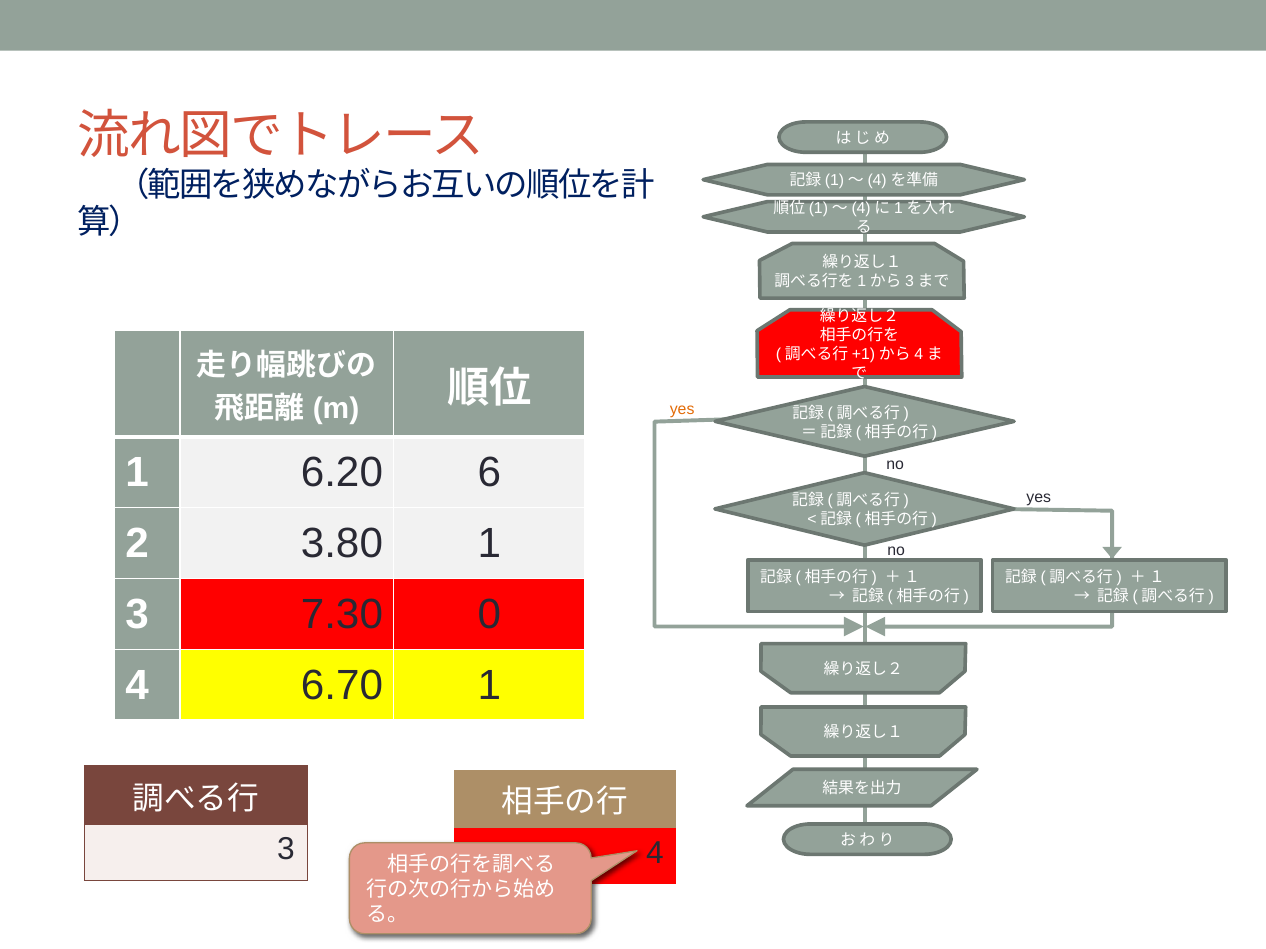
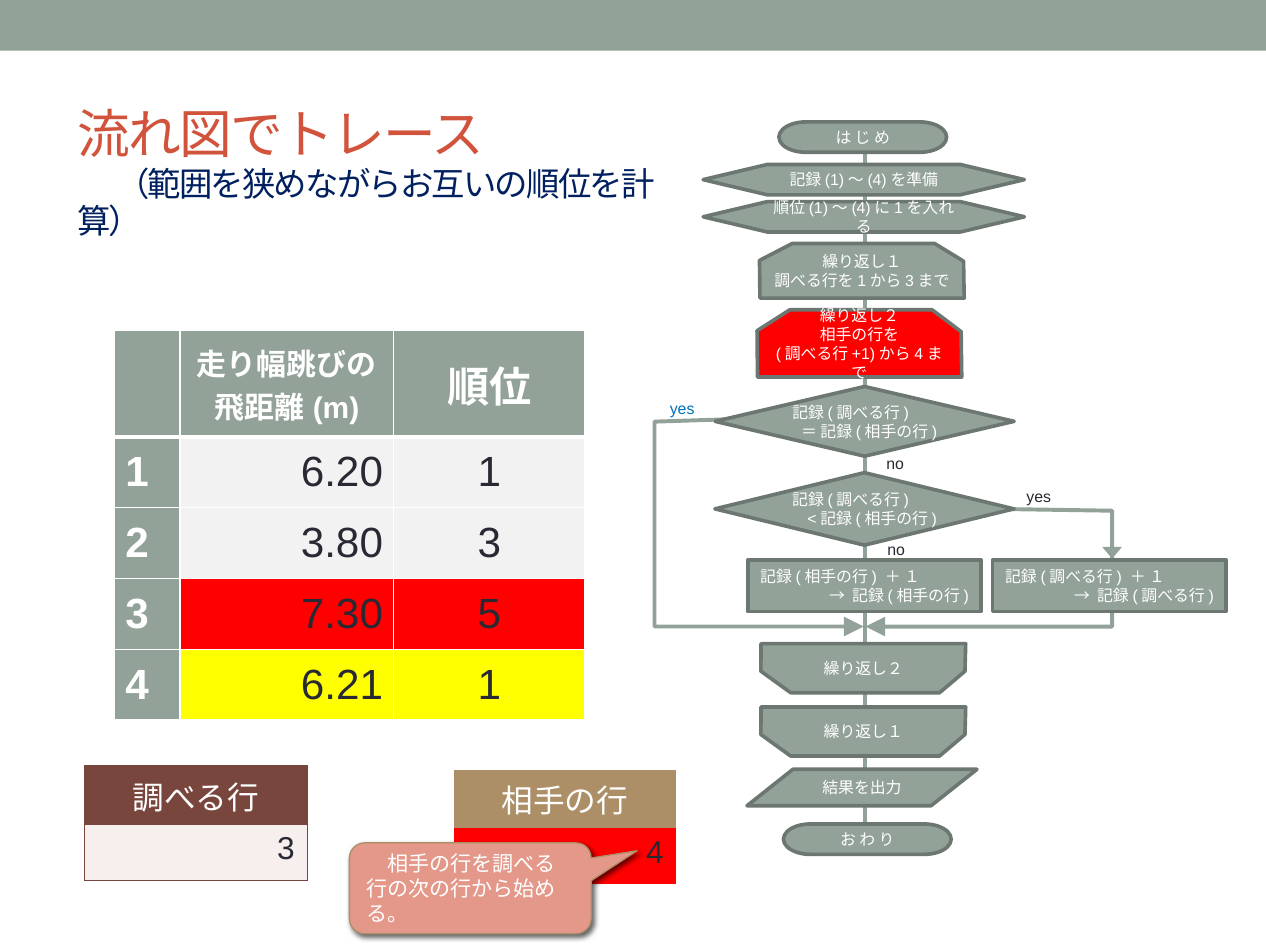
yes colour: orange -> blue (682, 410)
6.20 6: 6 -> 1 (489, 473)
3.80 1: 1 -> 3 (489, 544)
0: 0 -> 5 (489, 615)
6.70: 6.70 -> 6.21 (342, 686)
